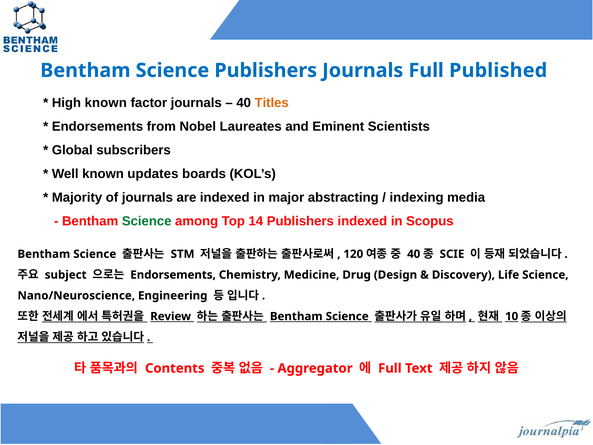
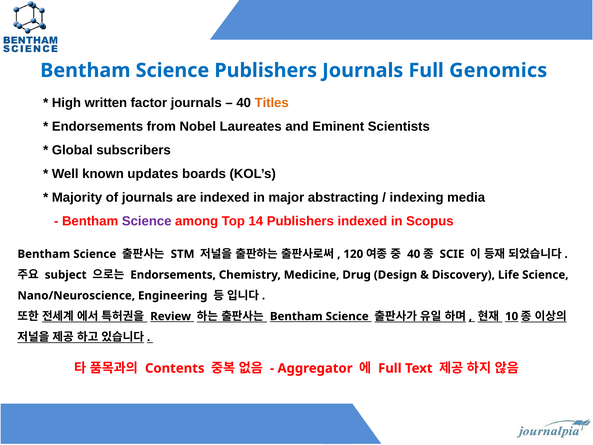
Published: Published -> Genomics (498, 70)
High known: known -> written (106, 103)
Science colour: green -> purple (147, 221)
